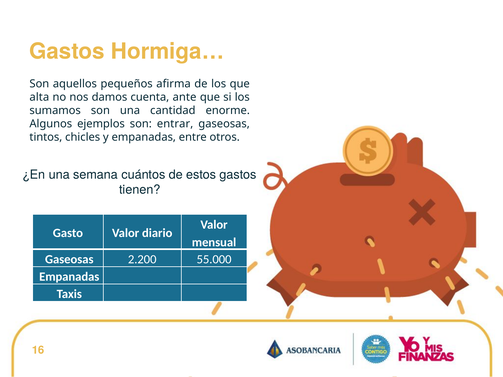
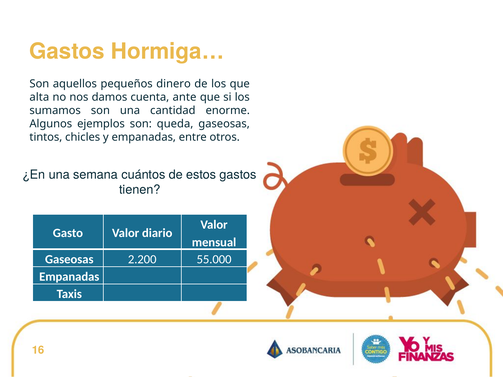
afirma: afirma -> dinero (174, 84)
entrar: entrar -> queda (175, 124)
